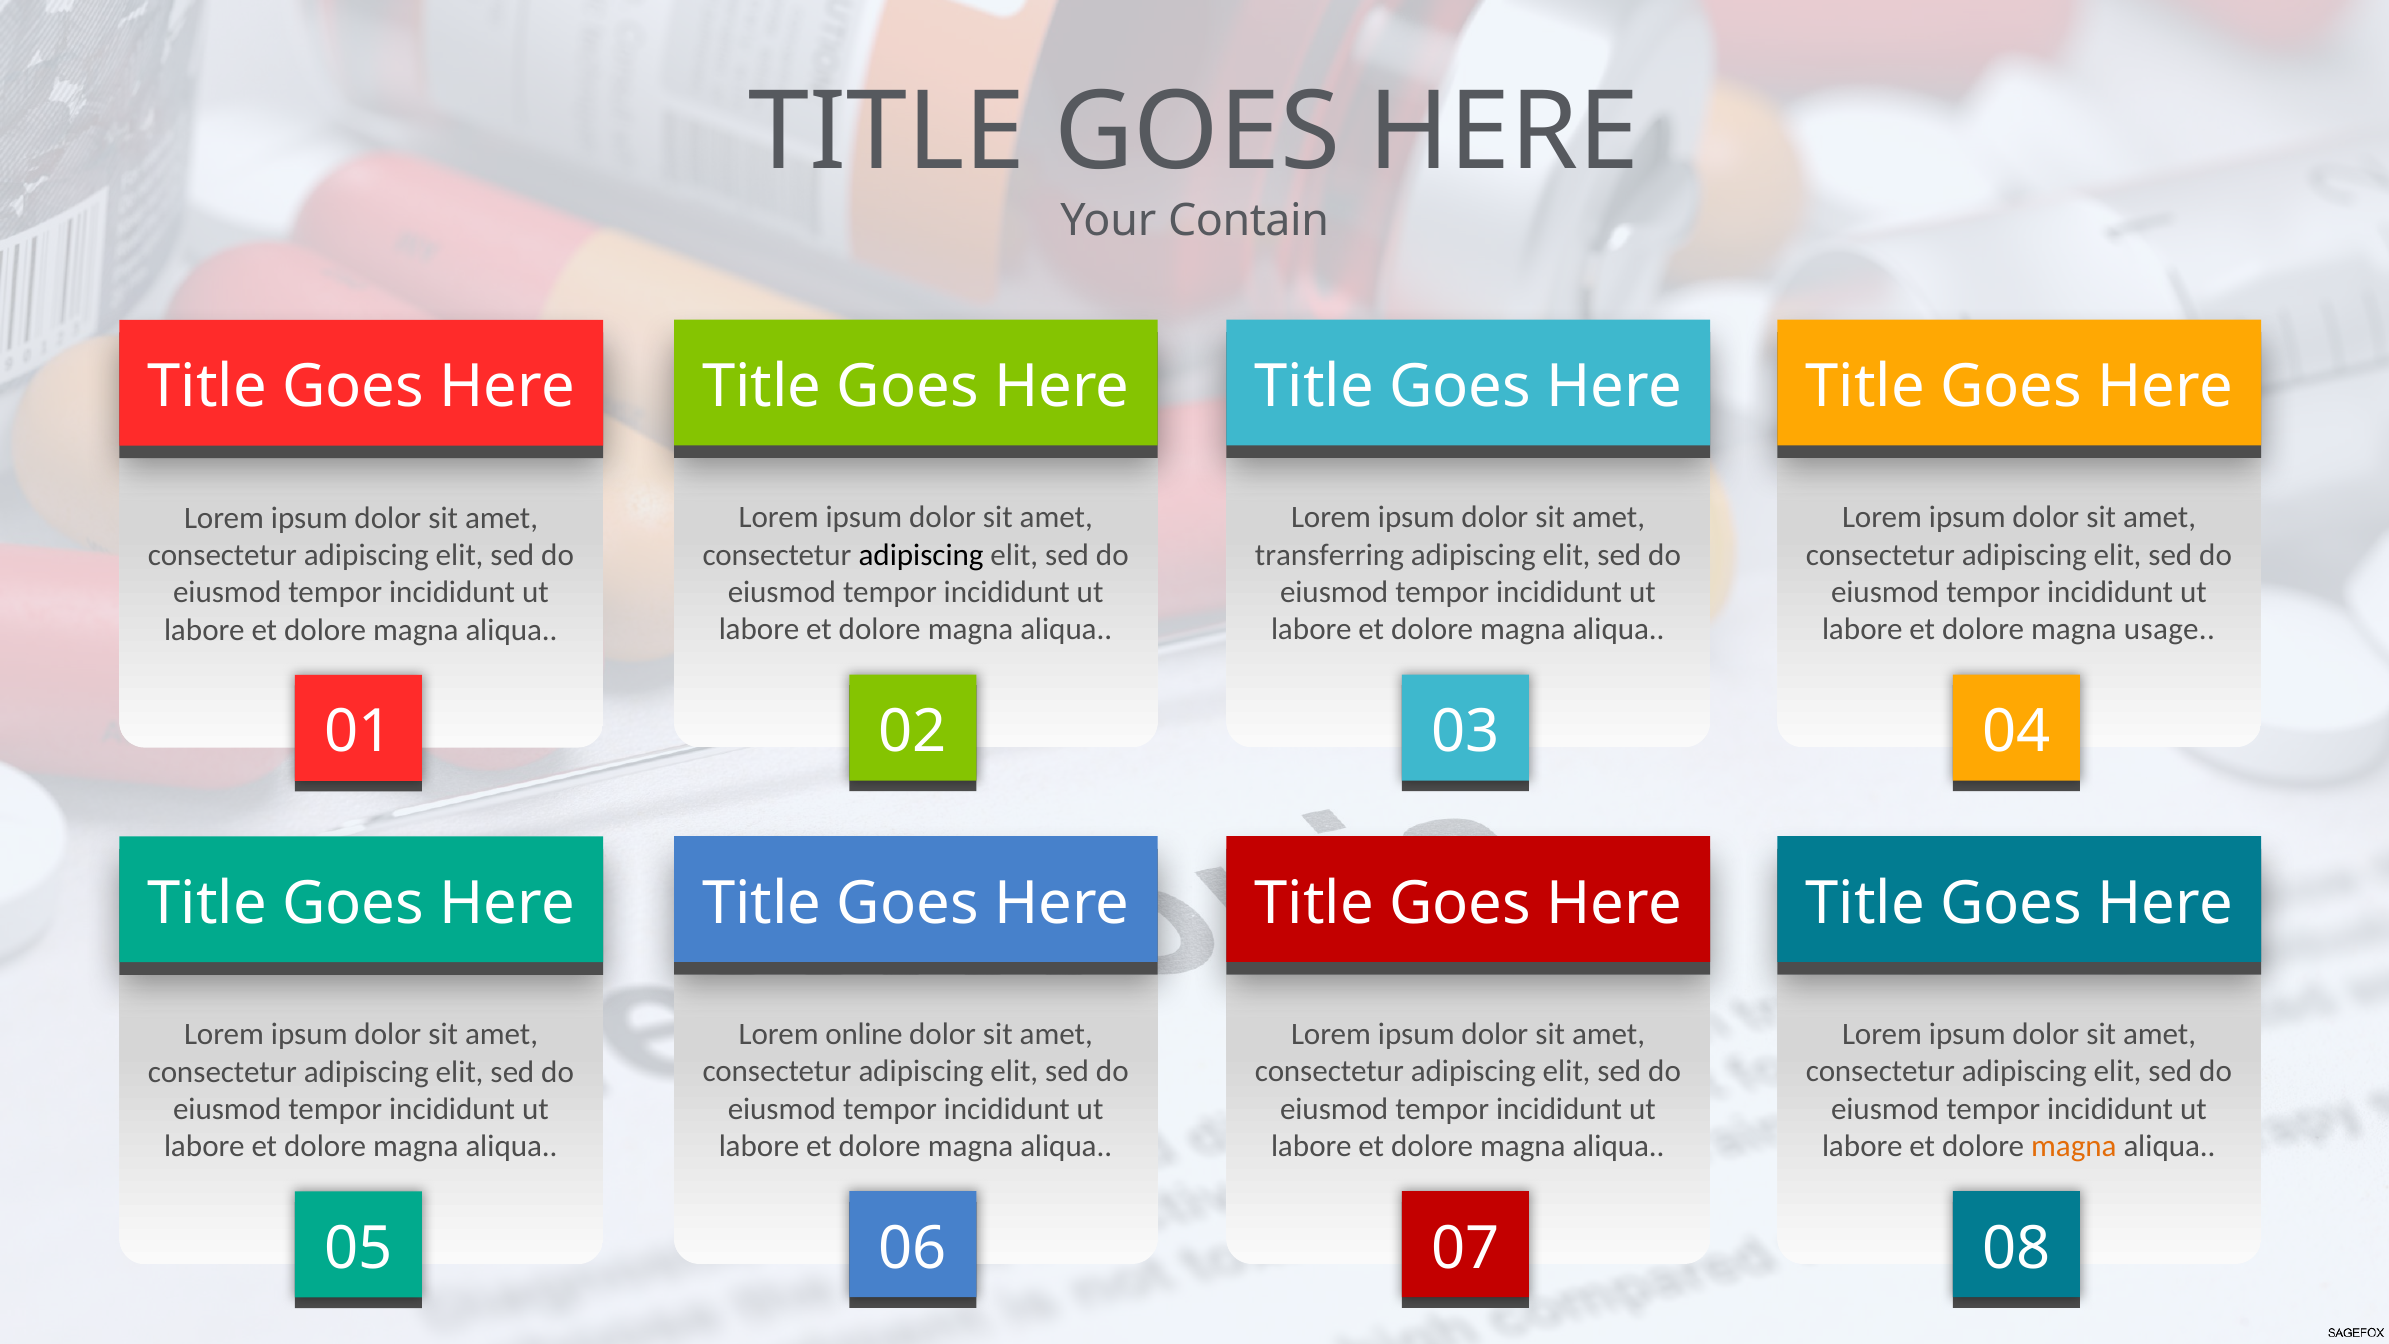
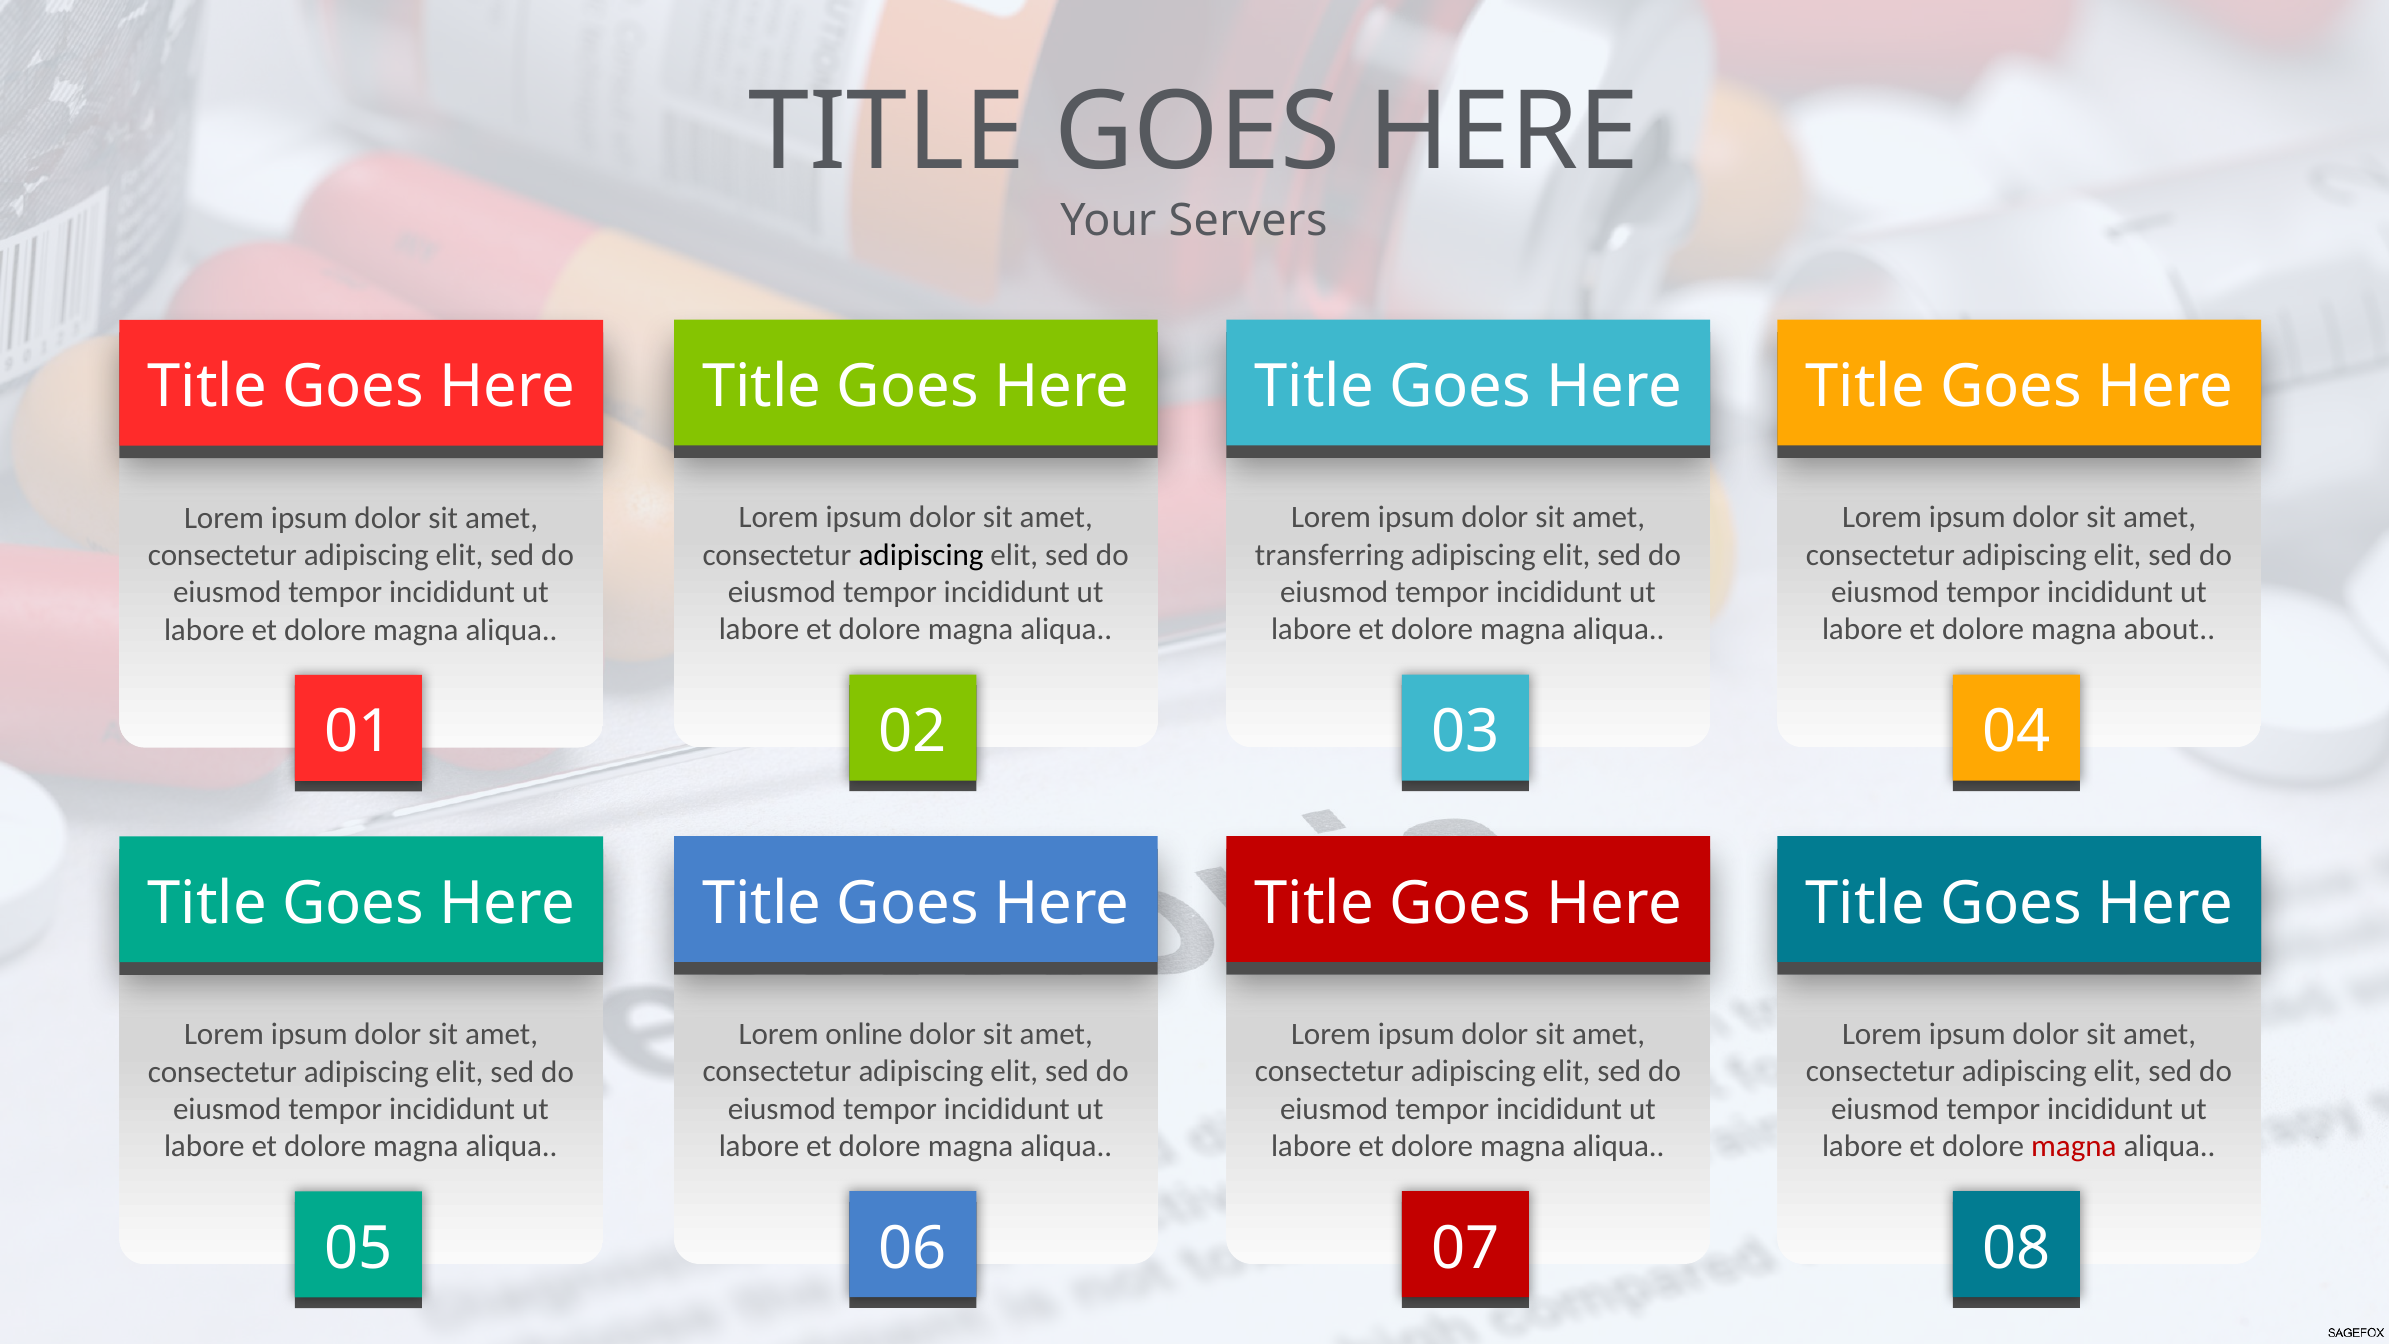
Contain: Contain -> Servers (1248, 221)
usage: usage -> about (2169, 629)
magna colour: orange -> red (2074, 1146)
